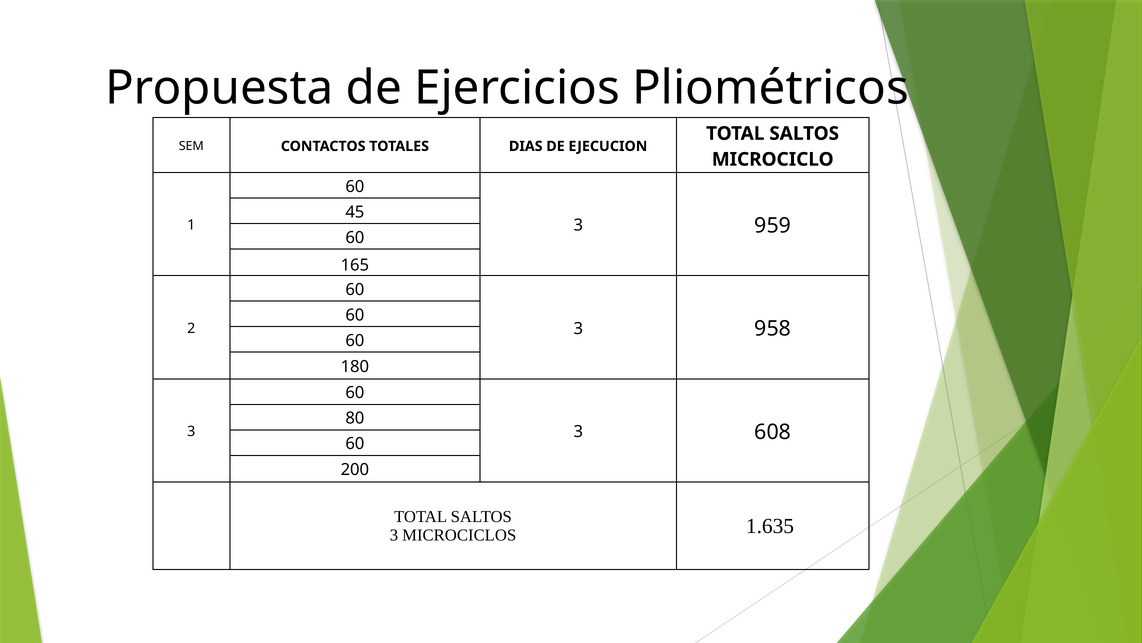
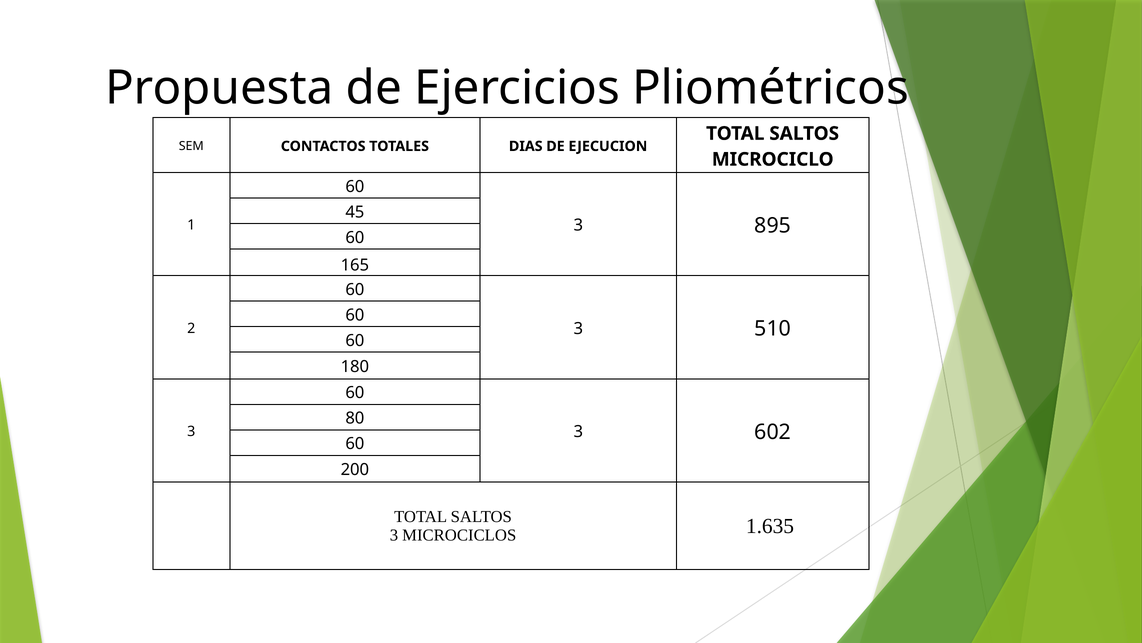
959: 959 -> 895 (773, 225)
958: 958 -> 510 (773, 328)
608: 608 -> 602 (773, 432)
